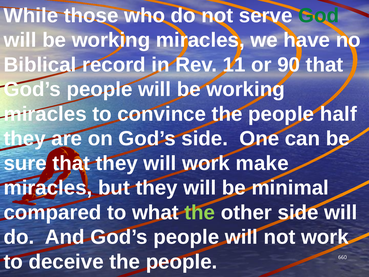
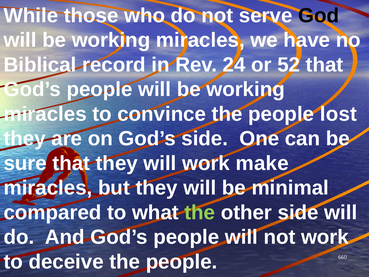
God colour: green -> black (319, 16)
11: 11 -> 24 (234, 65)
90: 90 -> 52 (289, 65)
half: half -> lost (338, 114)
